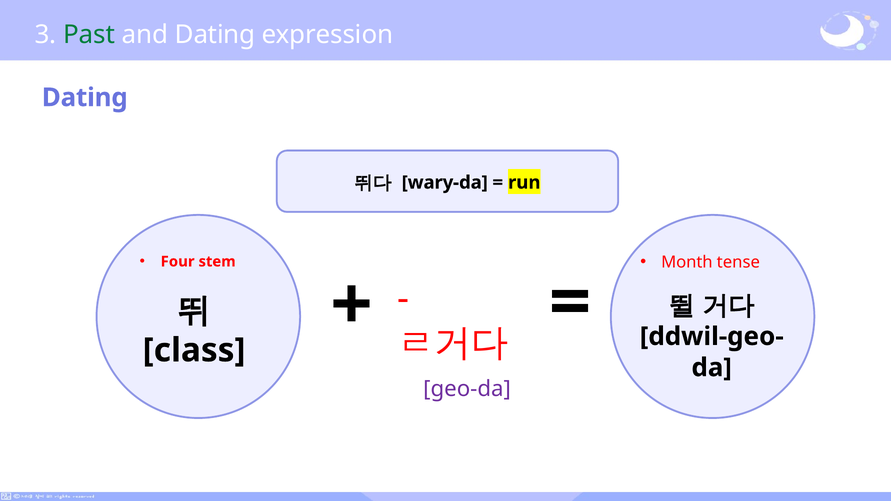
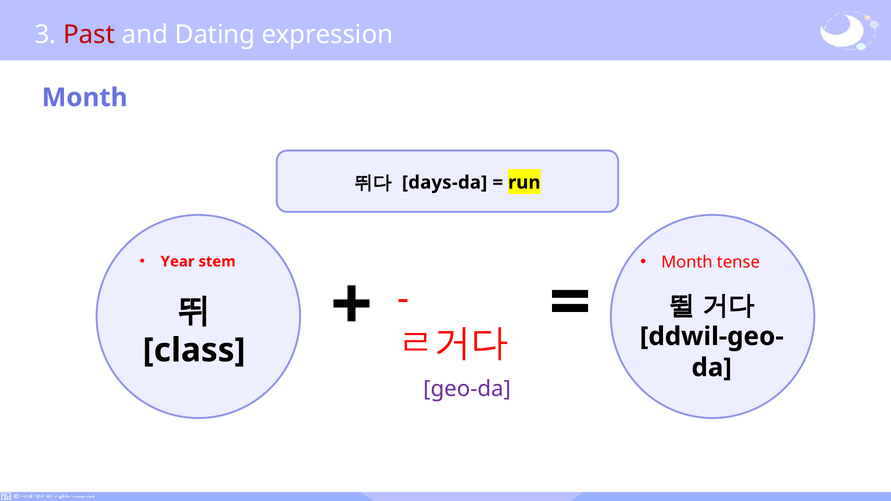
Past colour: green -> red (89, 34)
Dating: Dating -> Month (85, 98)
wary-da: wary-da -> days-da (445, 183)
Four: Four -> Year (178, 262)
